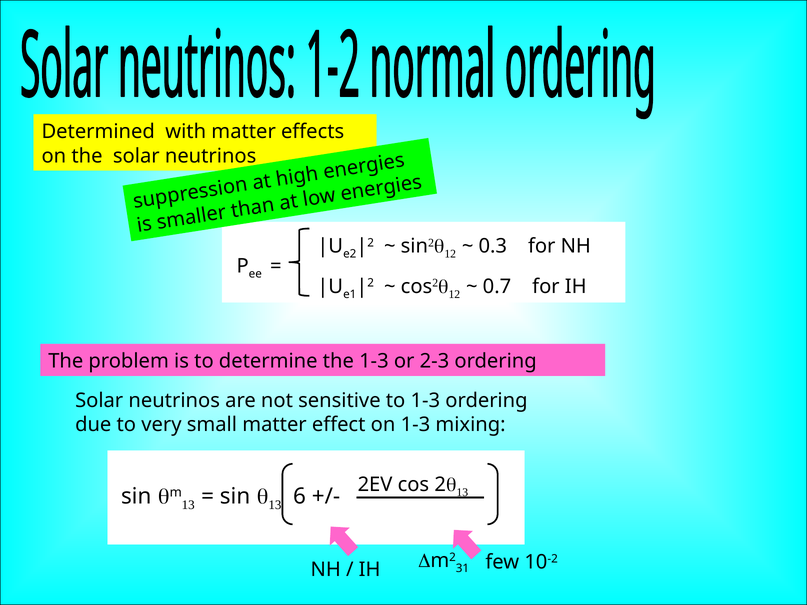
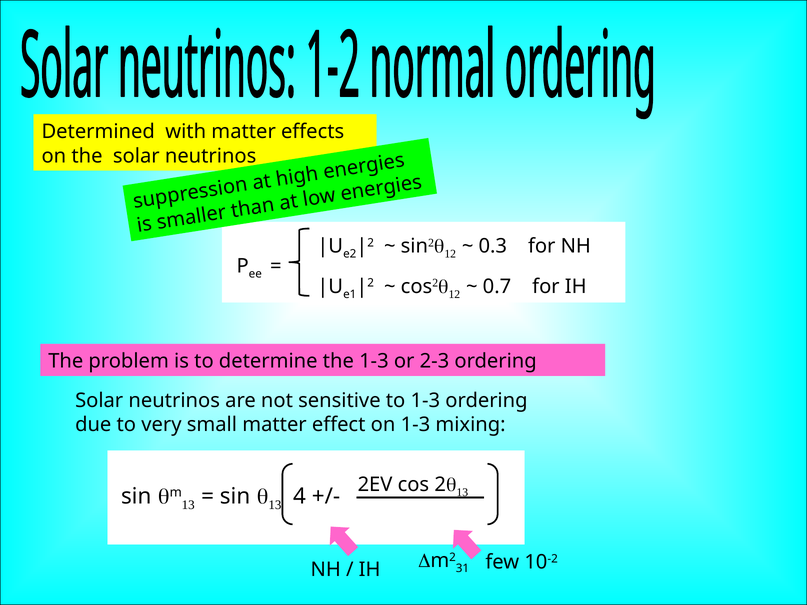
6: 6 -> 4 (300, 496)
